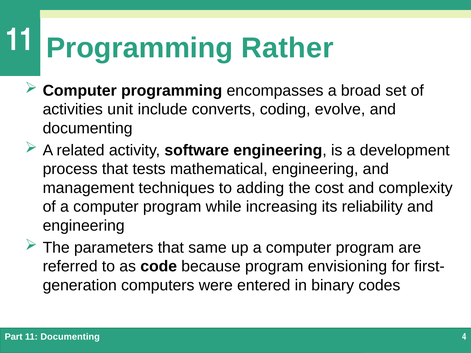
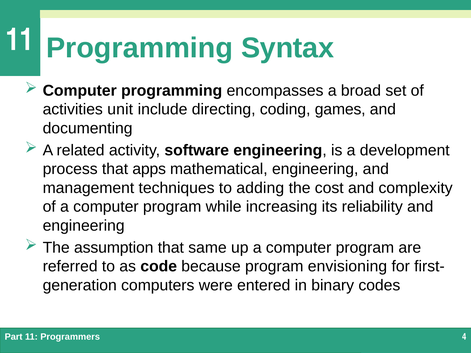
Rather: Rather -> Syntax (288, 48)
converts: converts -> directing (224, 110)
evolve: evolve -> games (340, 110)
tests: tests -> apps (149, 169)
parameters: parameters -> assumption (114, 248)
11 Documenting: Documenting -> Programmers (70, 337)
